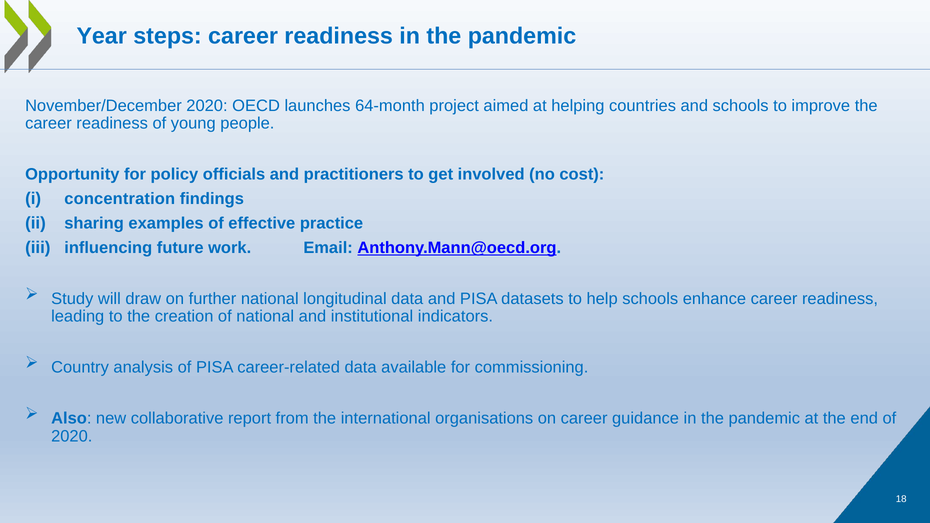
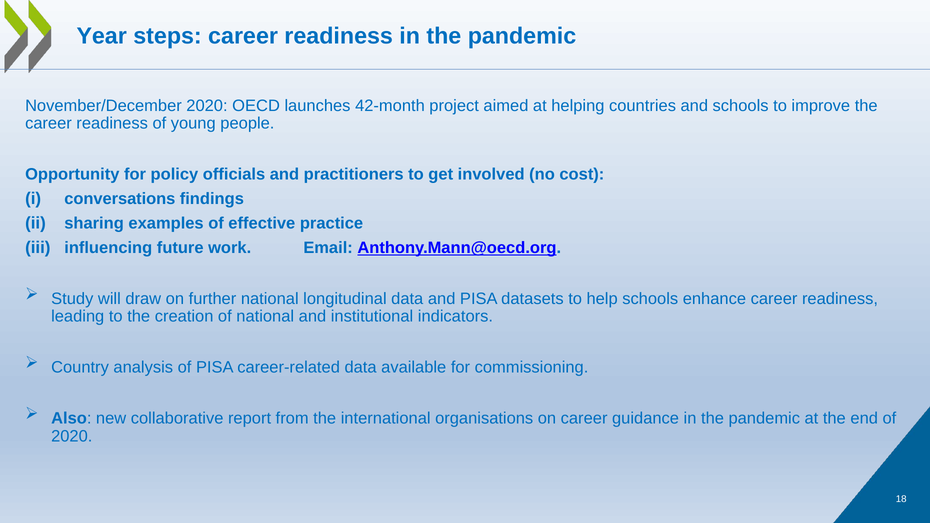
64-month: 64-month -> 42-month (390, 106)
concentration: concentration -> conversations (120, 199)
